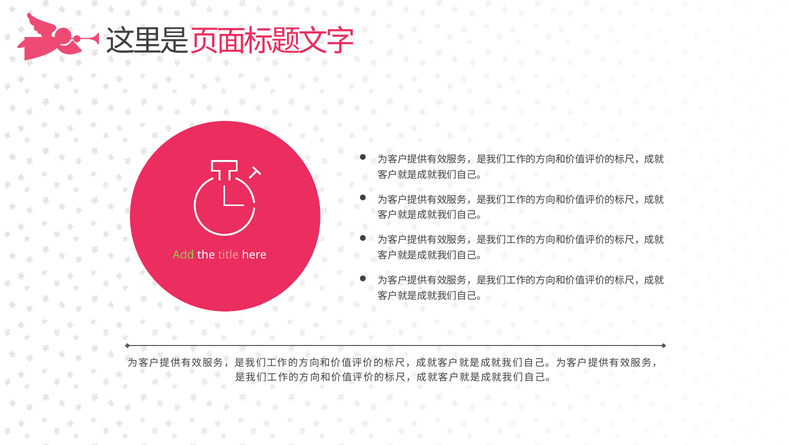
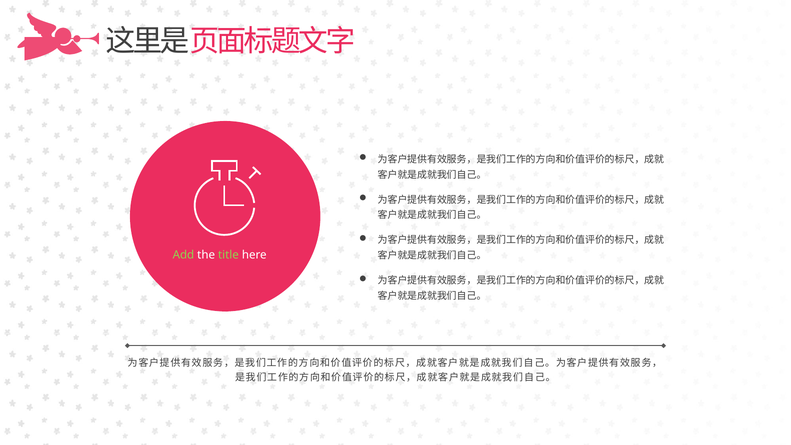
title colour: pink -> light green (228, 255)
